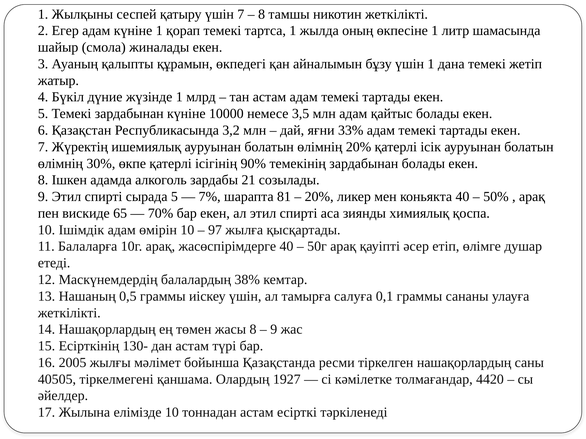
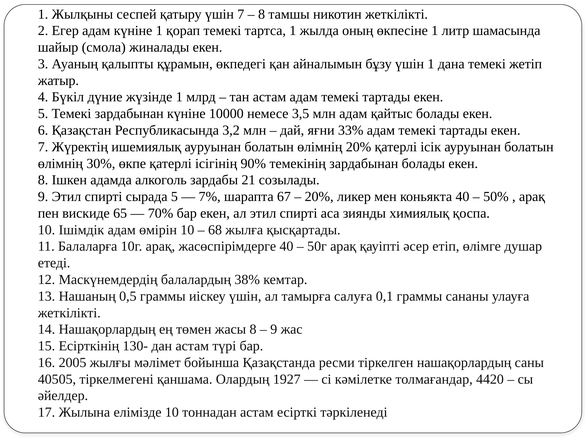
81: 81 -> 67 (284, 197)
97: 97 -> 68 (215, 230)
